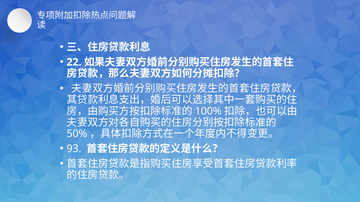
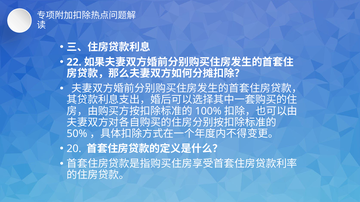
93: 93 -> 20 (74, 149)
